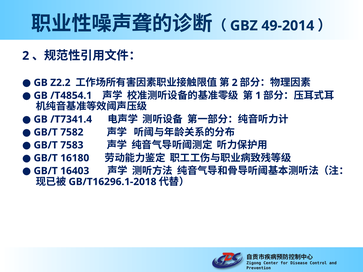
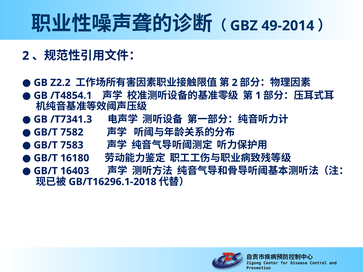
/T7341.4: /T7341.4 -> /T7341.3 (71, 119)
